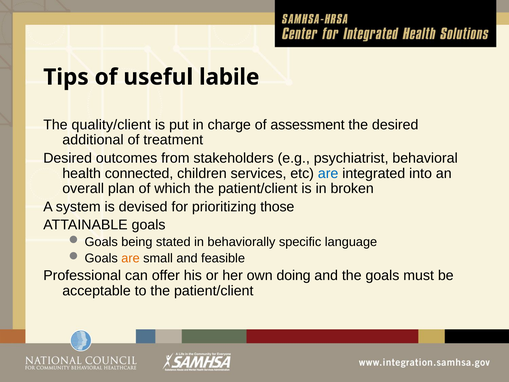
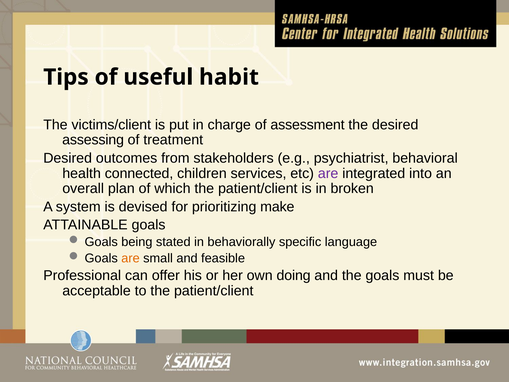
labile: labile -> habit (229, 77)
quality/client: quality/client -> victims/client (111, 125)
additional: additional -> assessing (93, 140)
are colour: blue -> purple (328, 173)
those: those -> make (277, 207)
